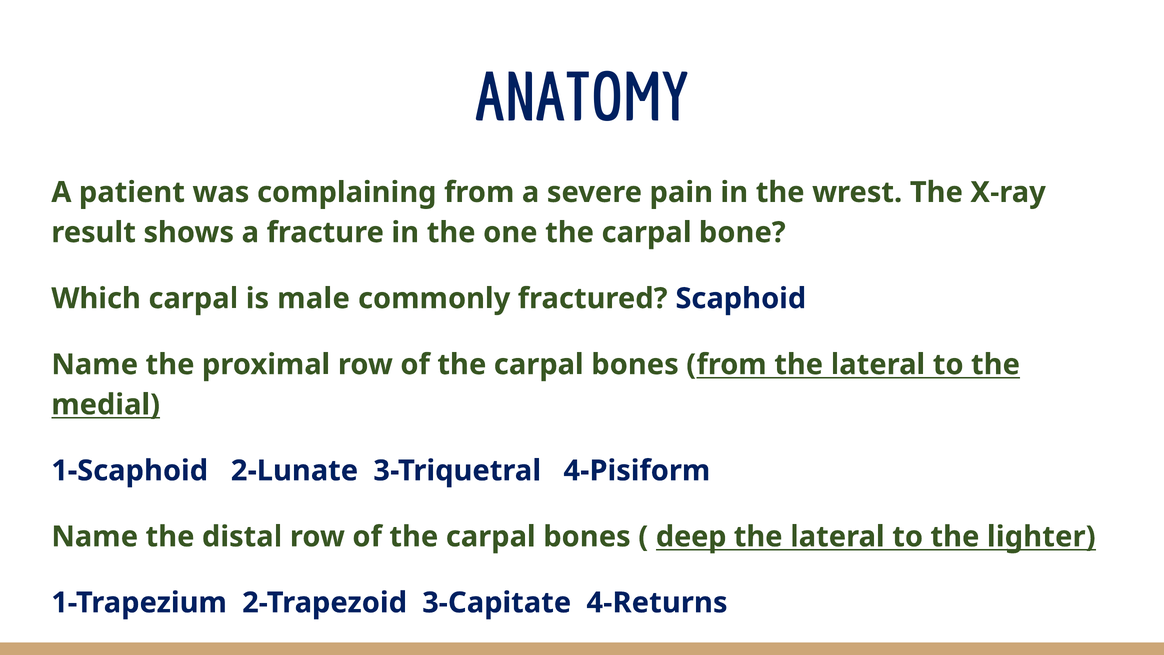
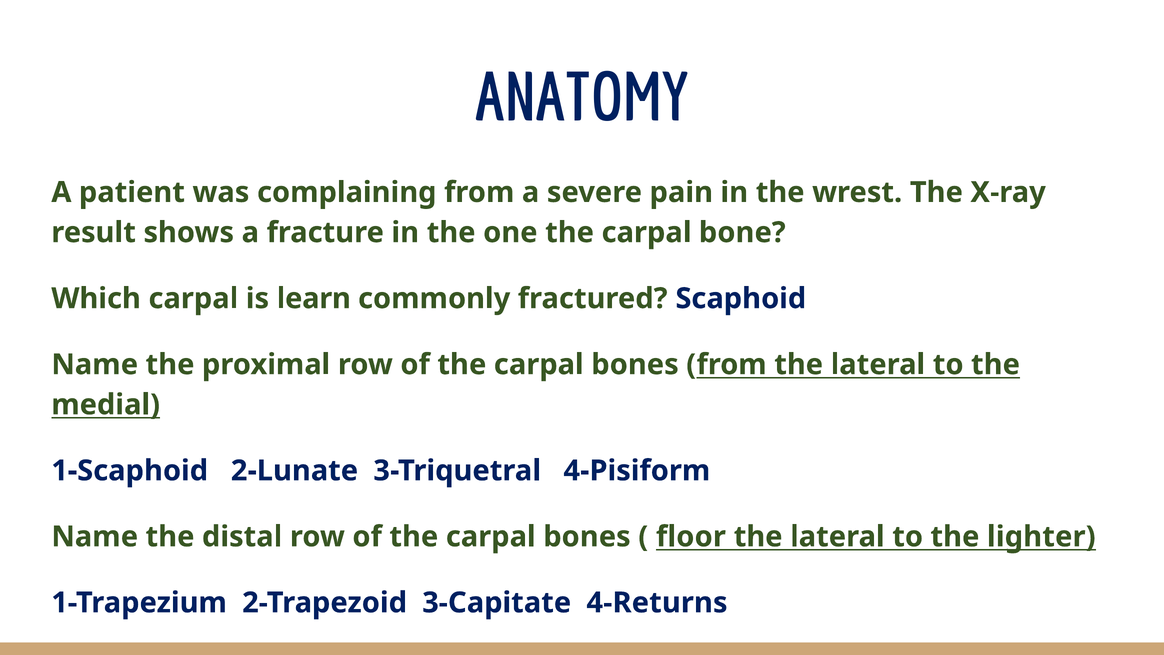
male: male -> learn (314, 298)
deep: deep -> floor (691, 537)
